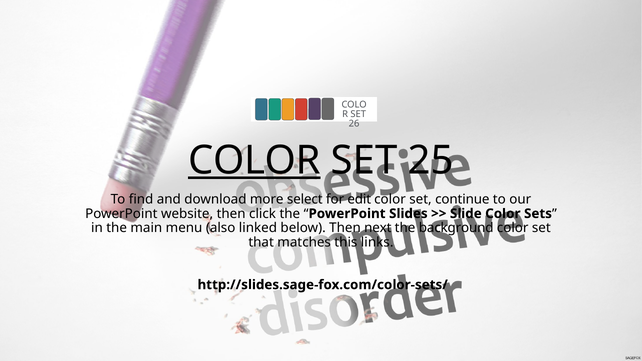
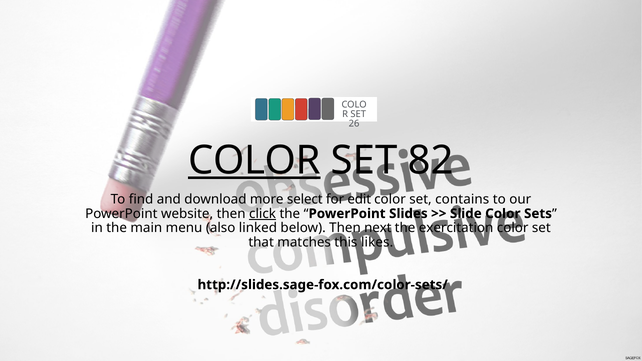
25: 25 -> 82 (431, 160)
continue: continue -> contains (462, 199)
click underline: none -> present (263, 214)
background: background -> exercitation (456, 228)
links: links -> likes (377, 243)
